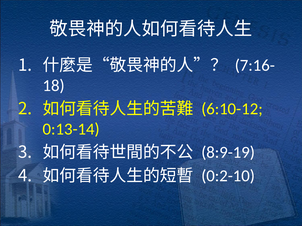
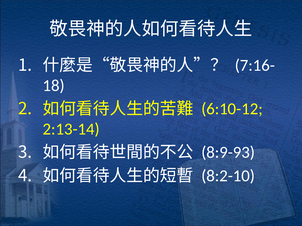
0:13-14: 0:13-14 -> 2:13-14 (71, 129)
8:9-19: 8:9-19 -> 8:9-93 (228, 153)
0:2-10: 0:2-10 -> 8:2-10 (228, 176)
